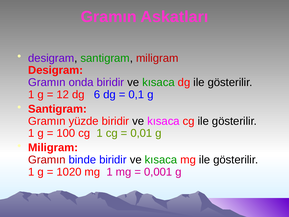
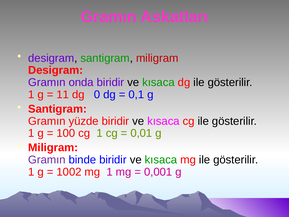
12: 12 -> 11 (63, 94)
6: 6 -> 0 (97, 94)
Gramın colour: red -> purple (47, 160)
1020: 1020 -> 1002 (69, 172)
